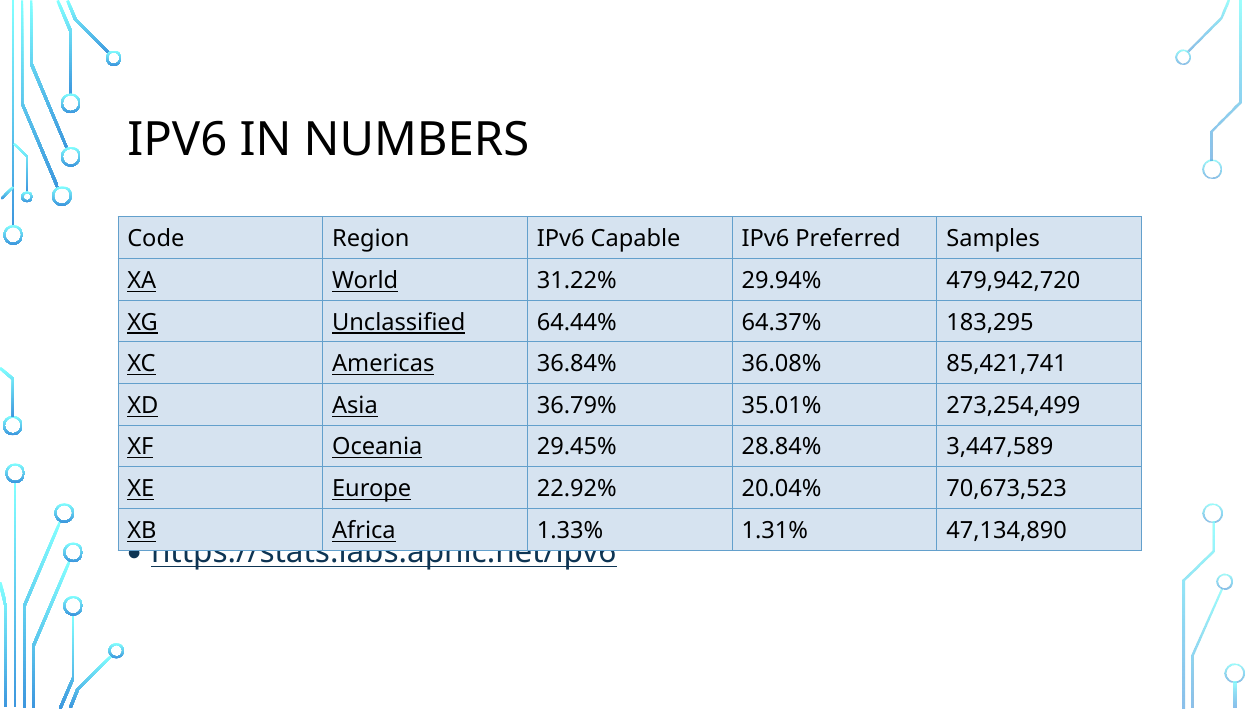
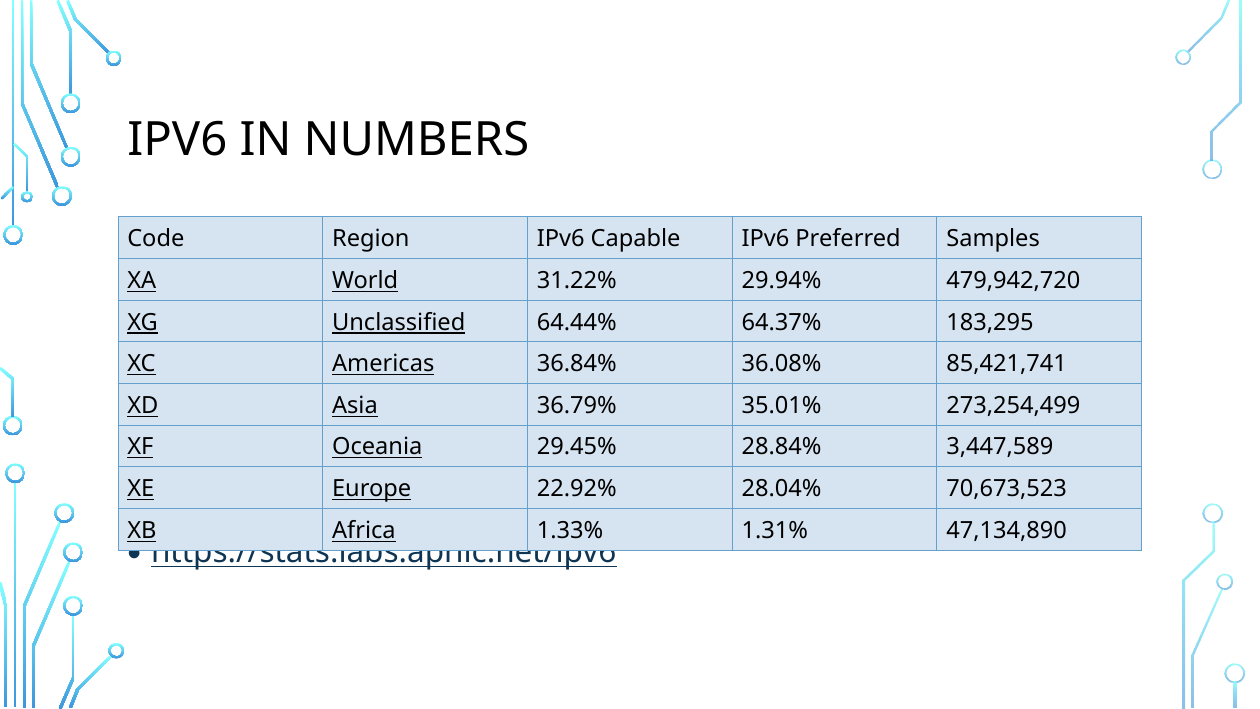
20.04%: 20.04% -> 28.04% (782, 489)
